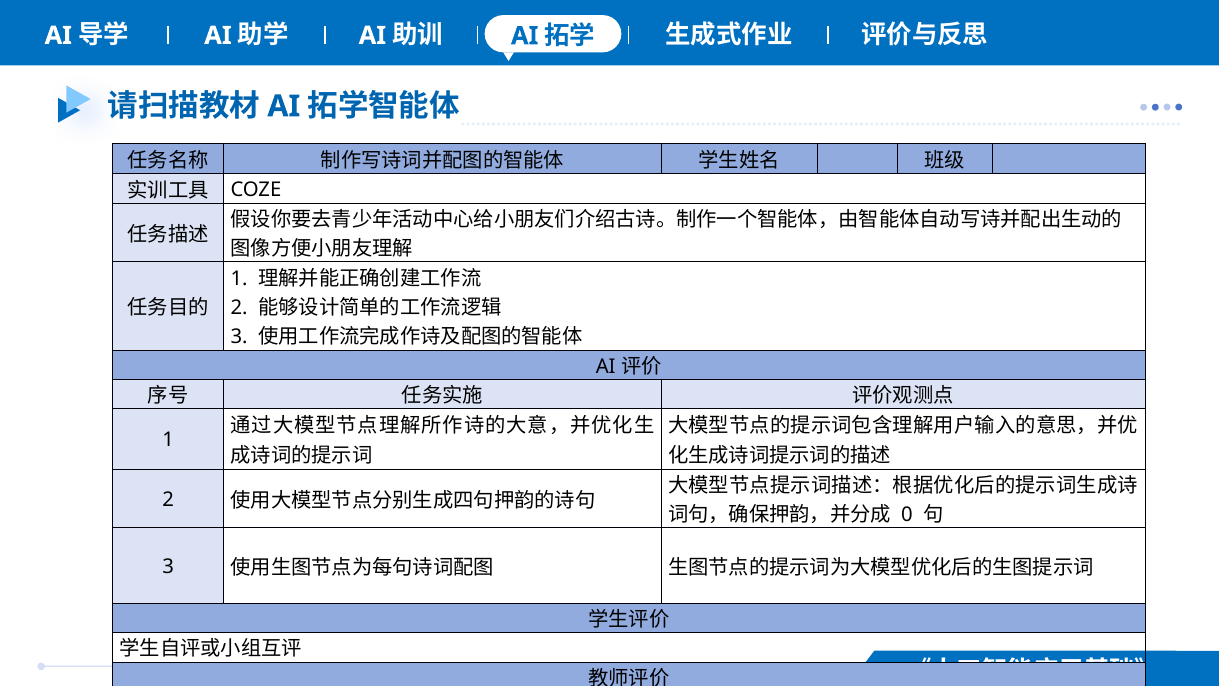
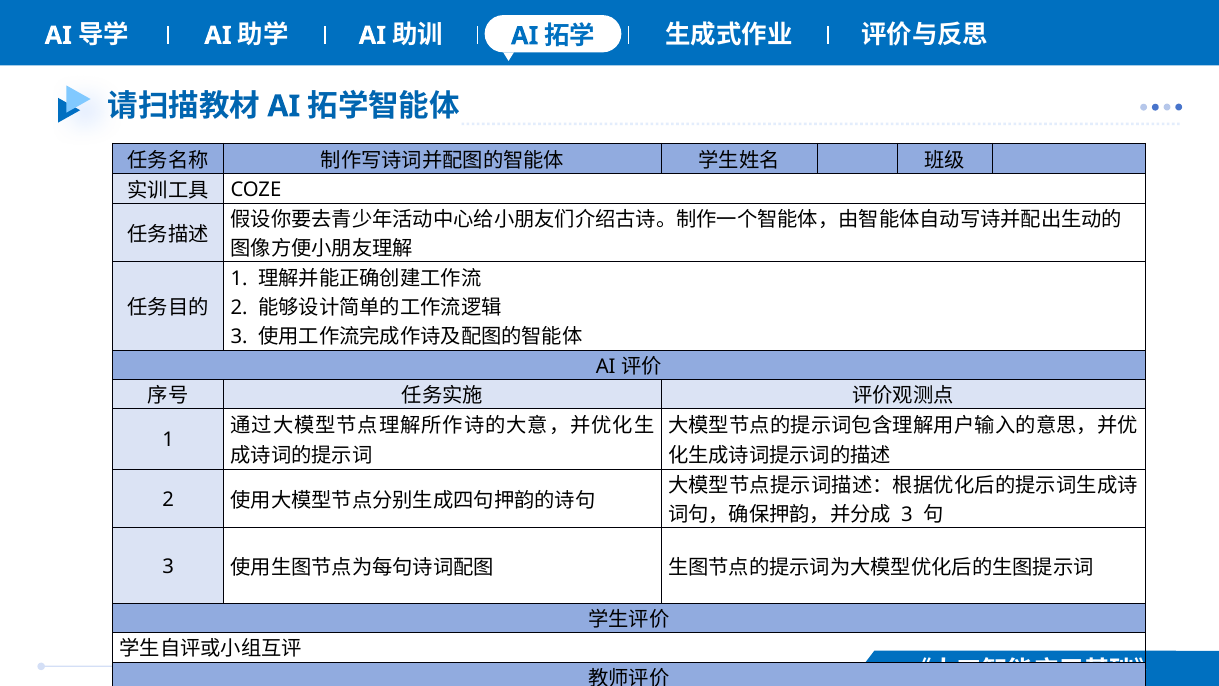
0: 0 -> 3 (907, 515)
